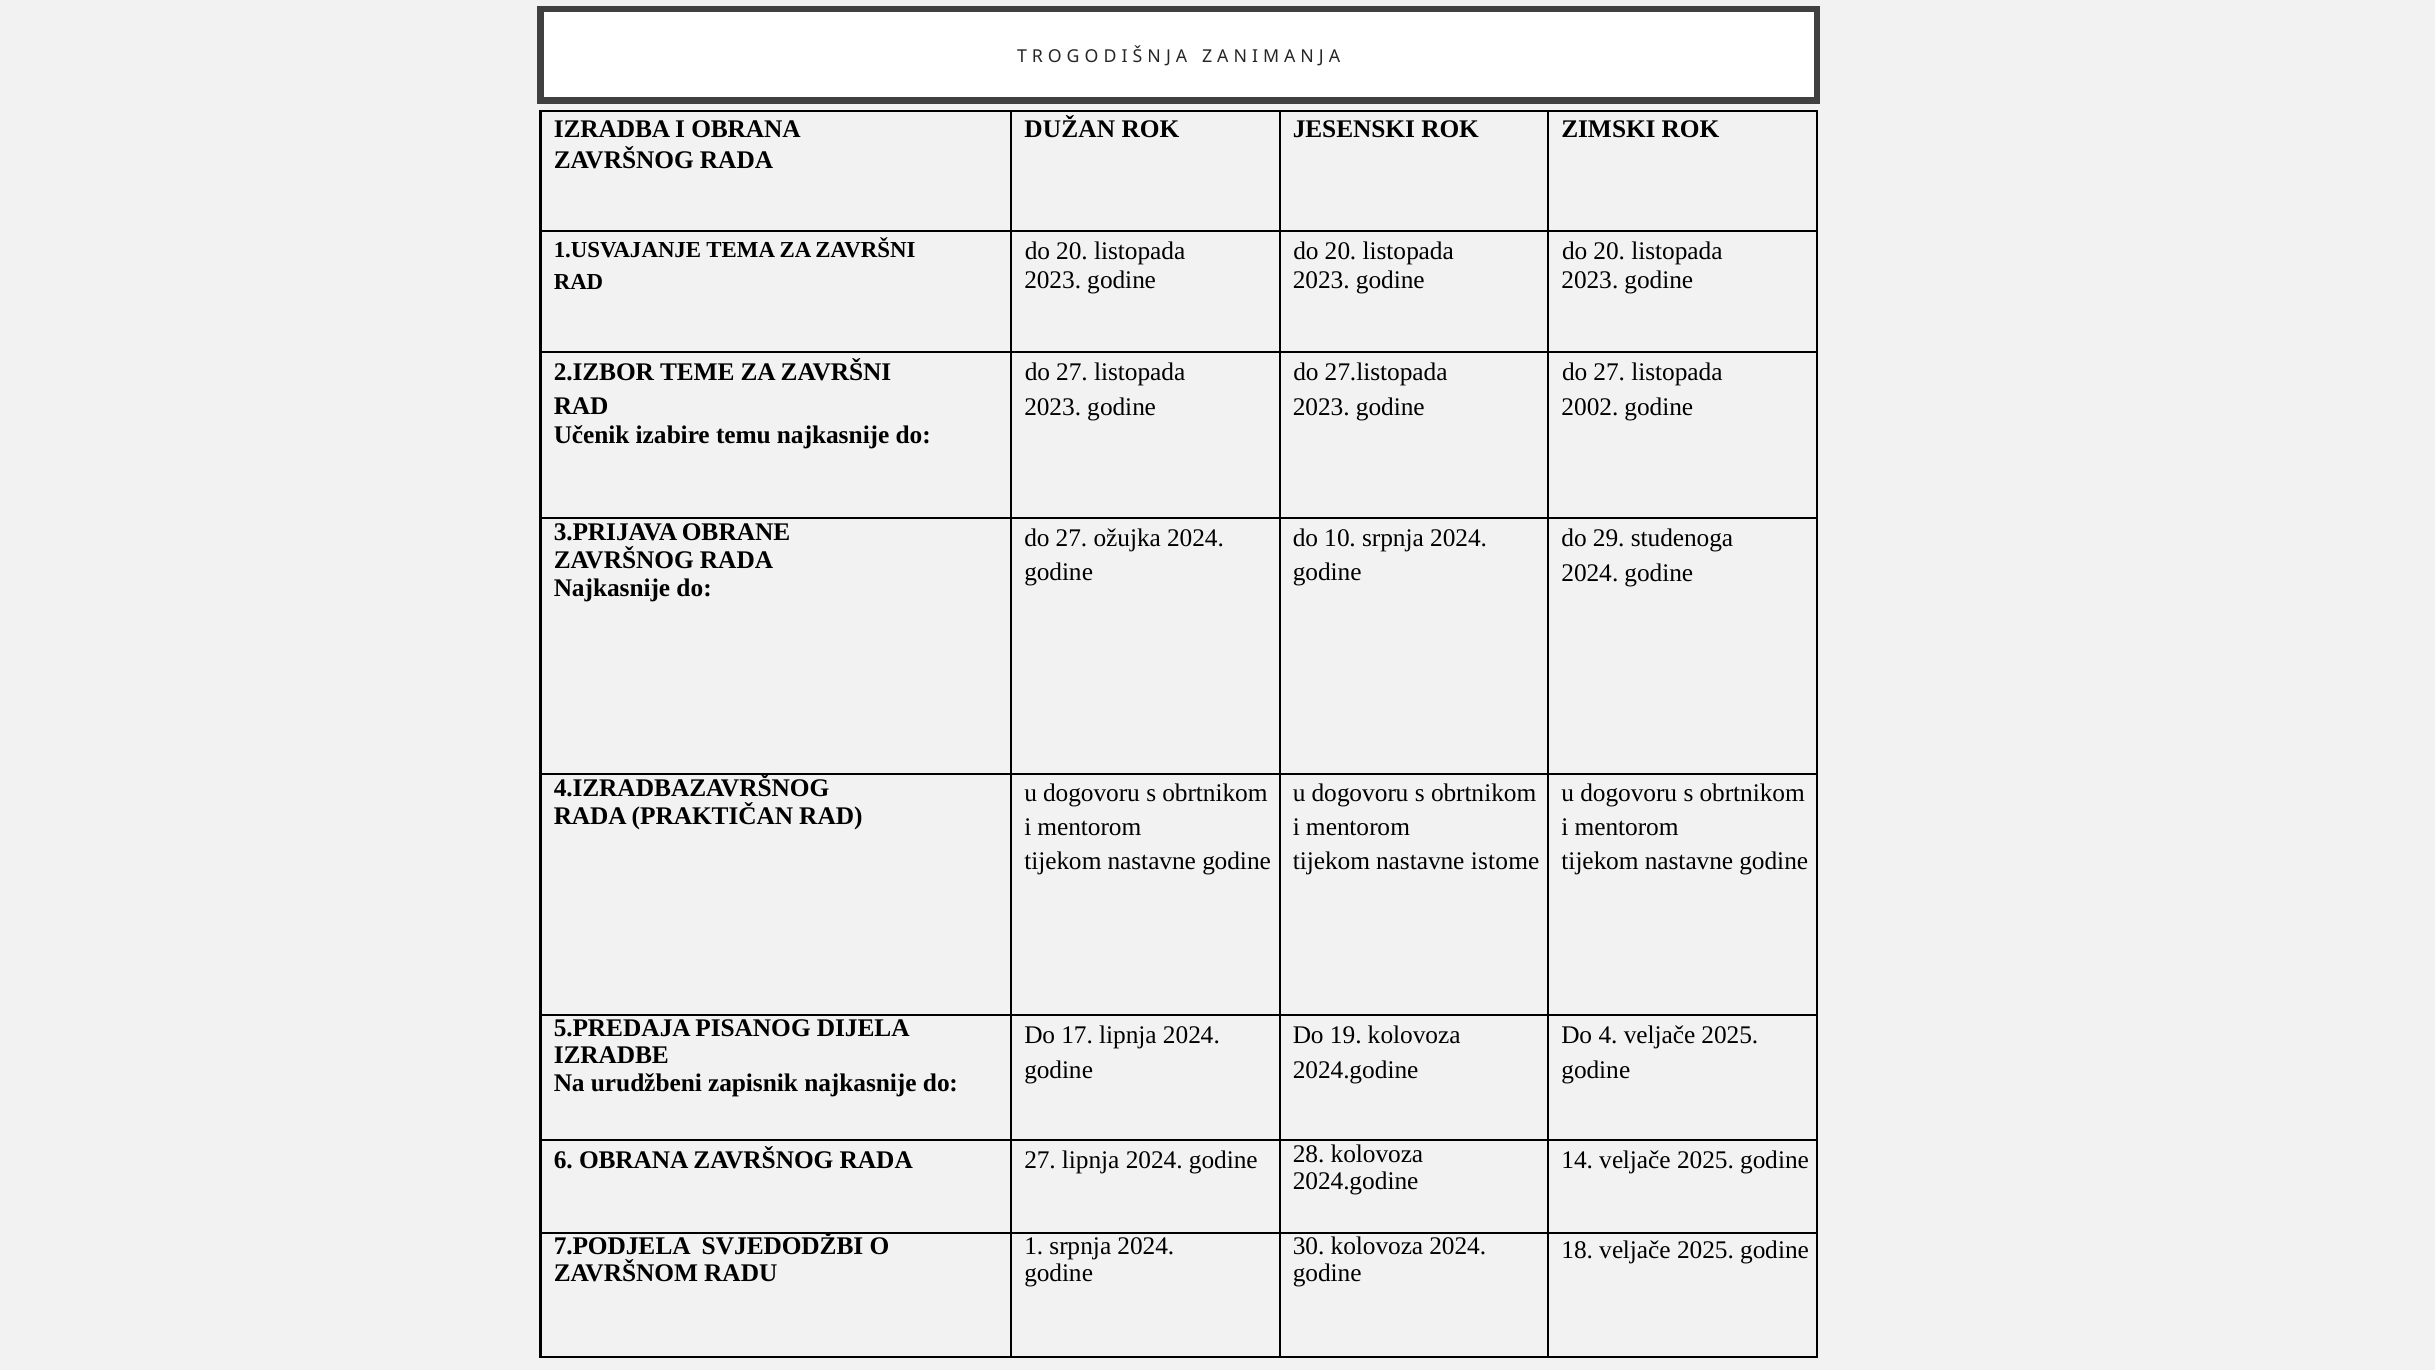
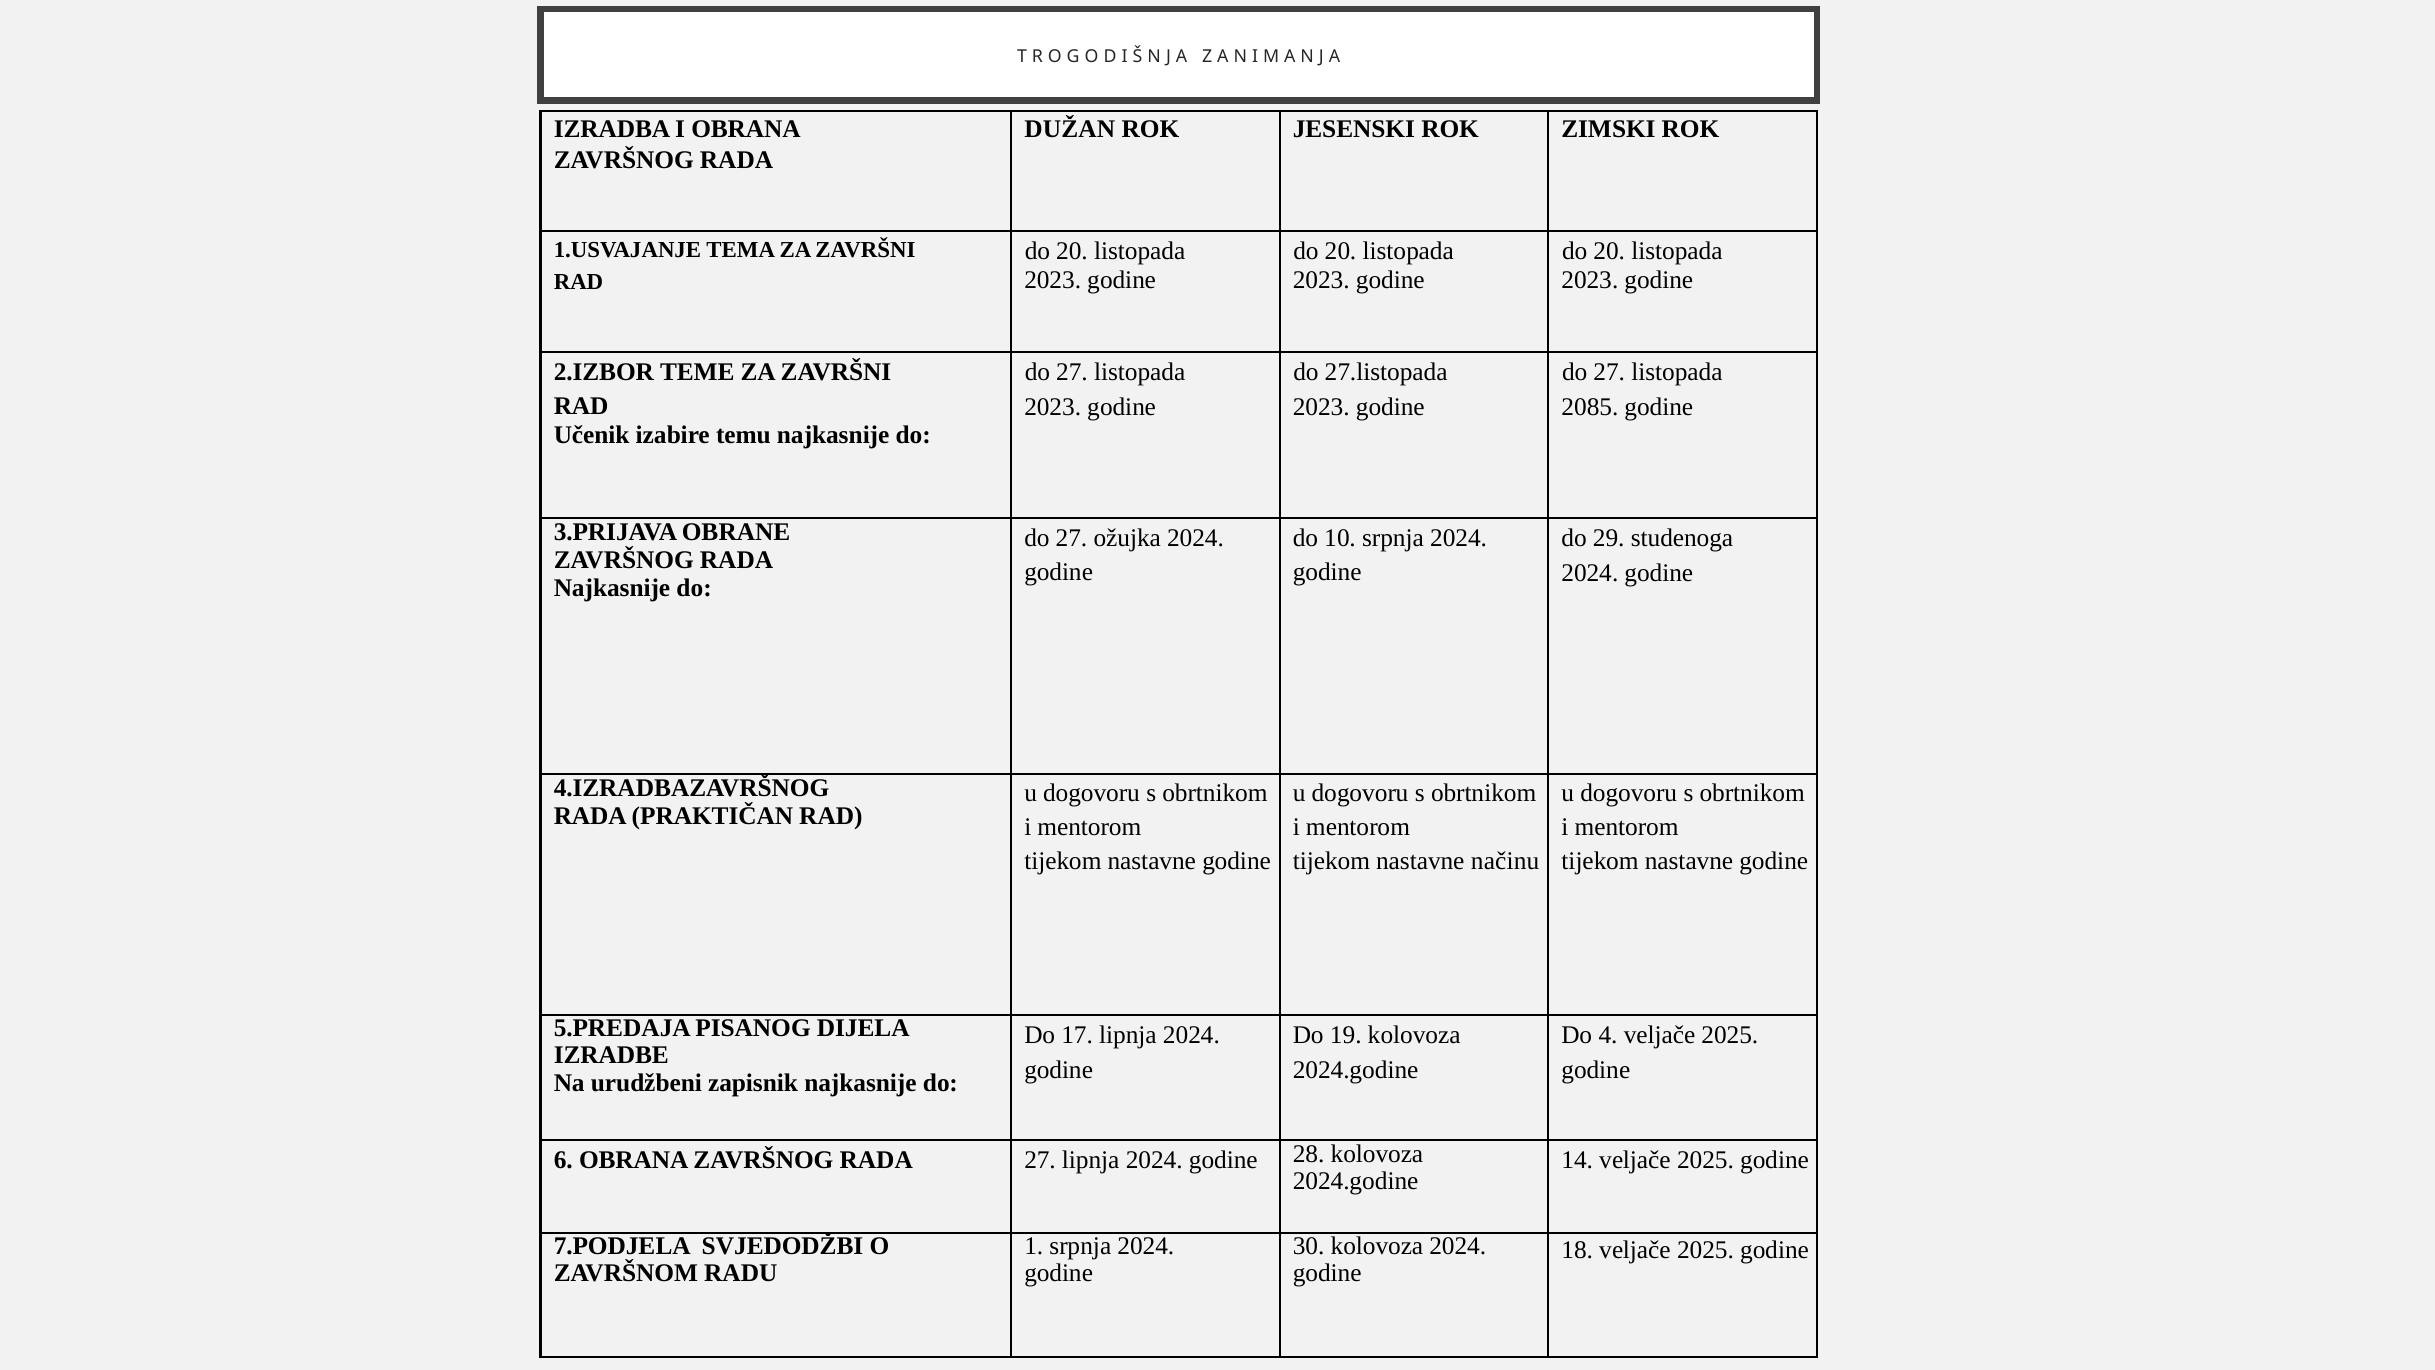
2002: 2002 -> 2085 (1590, 407)
istome: istome -> načinu (1505, 861)
